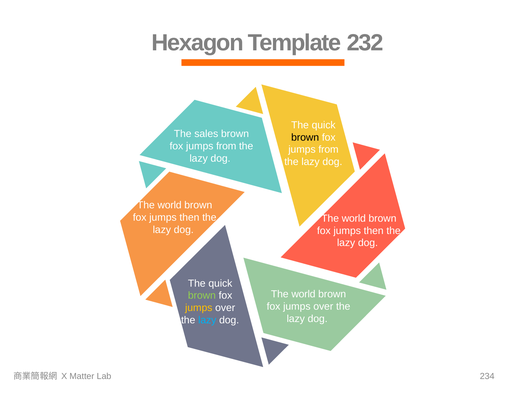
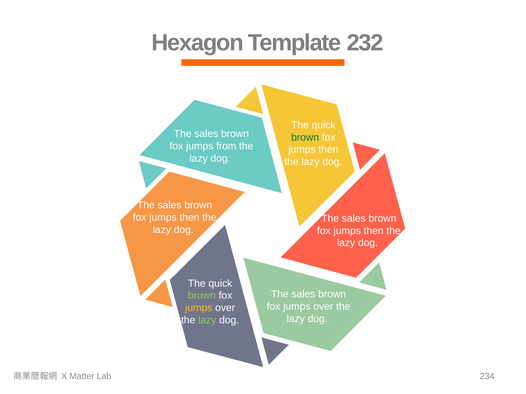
brown colour: black -> green (305, 138)
from: from -> then (328, 150)
world: world -> sales (170, 205)
world: world -> sales (354, 219)
world: world -> sales (303, 295)
lazy colour: light blue -> light green (207, 321)
